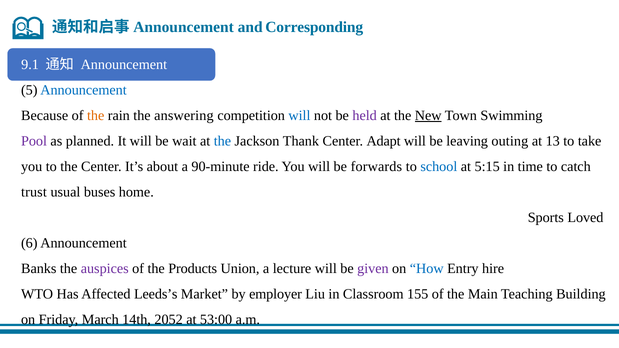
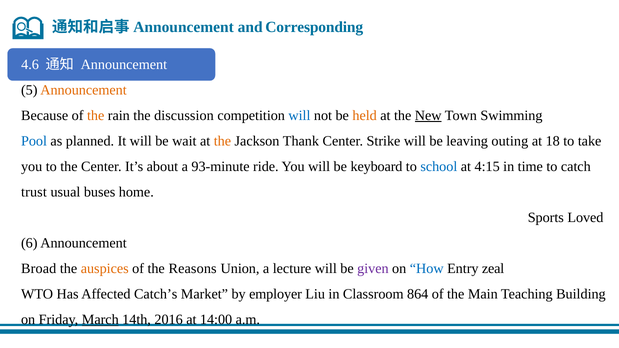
9.1: 9.1 -> 4.6 (30, 64)
Announcement colour: blue -> orange (84, 90)
answering: answering -> discussion (184, 116)
held colour: purple -> orange (365, 116)
Pool colour: purple -> blue (34, 141)
the colour: blue -> orange (222, 141)
Adapt: Adapt -> Strike (383, 141)
13: 13 -> 18 (553, 141)
90-minute: 90-minute -> 93-minute (221, 167)
forwards: forwards -> keyboard (376, 167)
5:15: 5:15 -> 4:15 (487, 167)
Banks: Banks -> Broad (39, 269)
auspices colour: purple -> orange (105, 269)
Products: Products -> Reasons (193, 269)
hire: hire -> zeal (493, 269)
Leeds’s: Leeds’s -> Catch’s (156, 294)
155: 155 -> 864 (418, 294)
March underline: none -> present (100, 320)
2052: 2052 -> 2016 (169, 320)
53:00: 53:00 -> 14:00 (216, 320)
